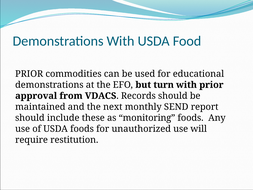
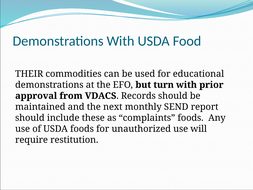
PRIOR: PRIOR -> THEIR (29, 74)
monitoring: monitoring -> complaints (147, 118)
